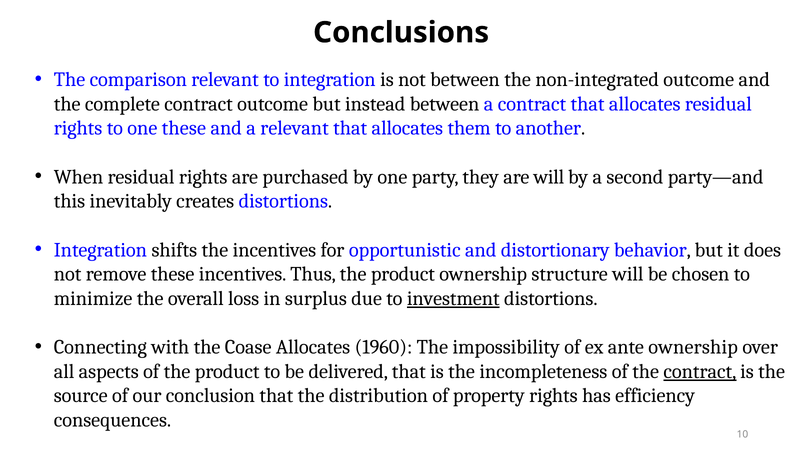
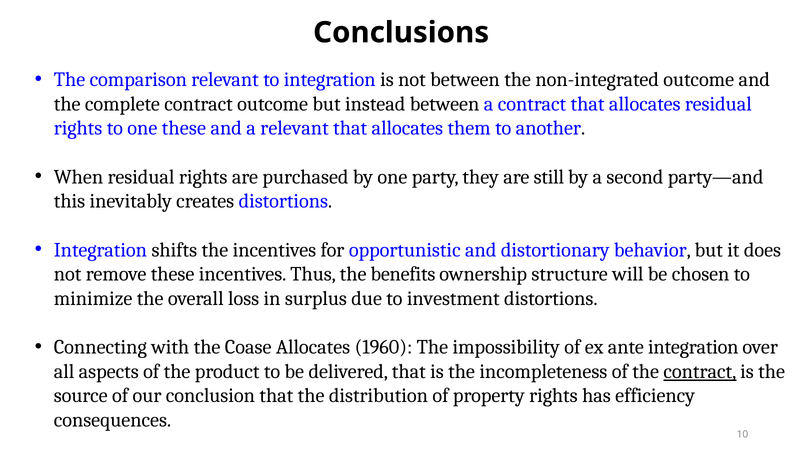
are will: will -> still (549, 177)
Thus the product: product -> benefits (403, 274)
investment underline: present -> none (453, 298)
ante ownership: ownership -> integration (693, 347)
